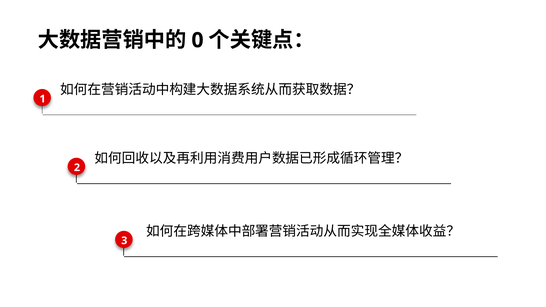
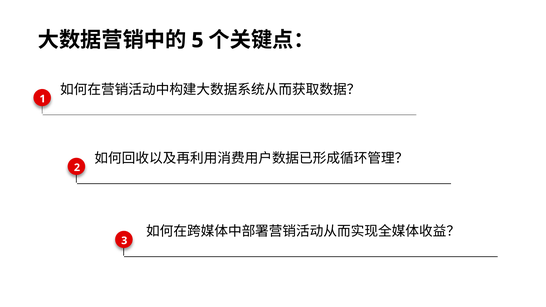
0: 0 -> 5 (197, 40)
